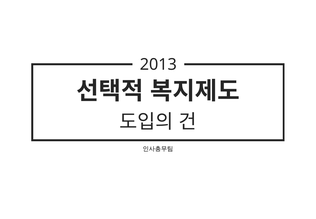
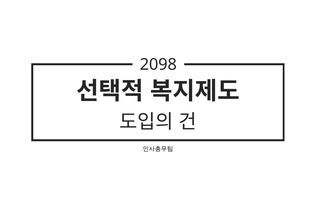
2013: 2013 -> 2098 (158, 65)
